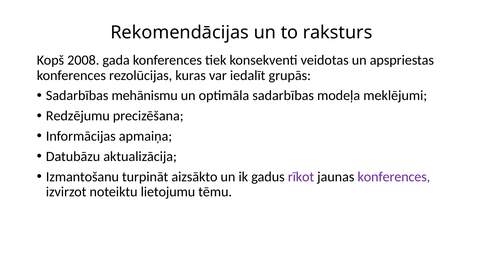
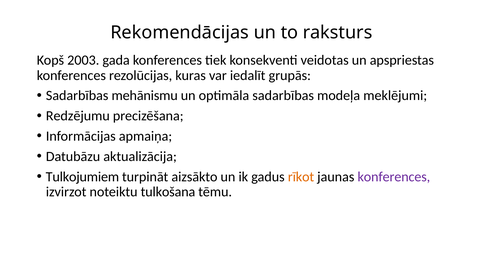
2008: 2008 -> 2003 (83, 60)
Izmantošanu: Izmantošanu -> Tulkojumiem (82, 177)
rīkot colour: purple -> orange (301, 177)
lietojumu: lietojumu -> tulkošana (168, 192)
